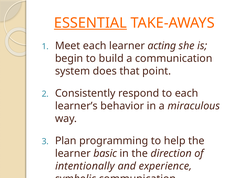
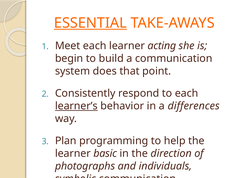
learner’s underline: none -> present (76, 106)
miraculous: miraculous -> differences (194, 106)
intentionally: intentionally -> photographs (85, 166)
experience: experience -> individuals (165, 166)
